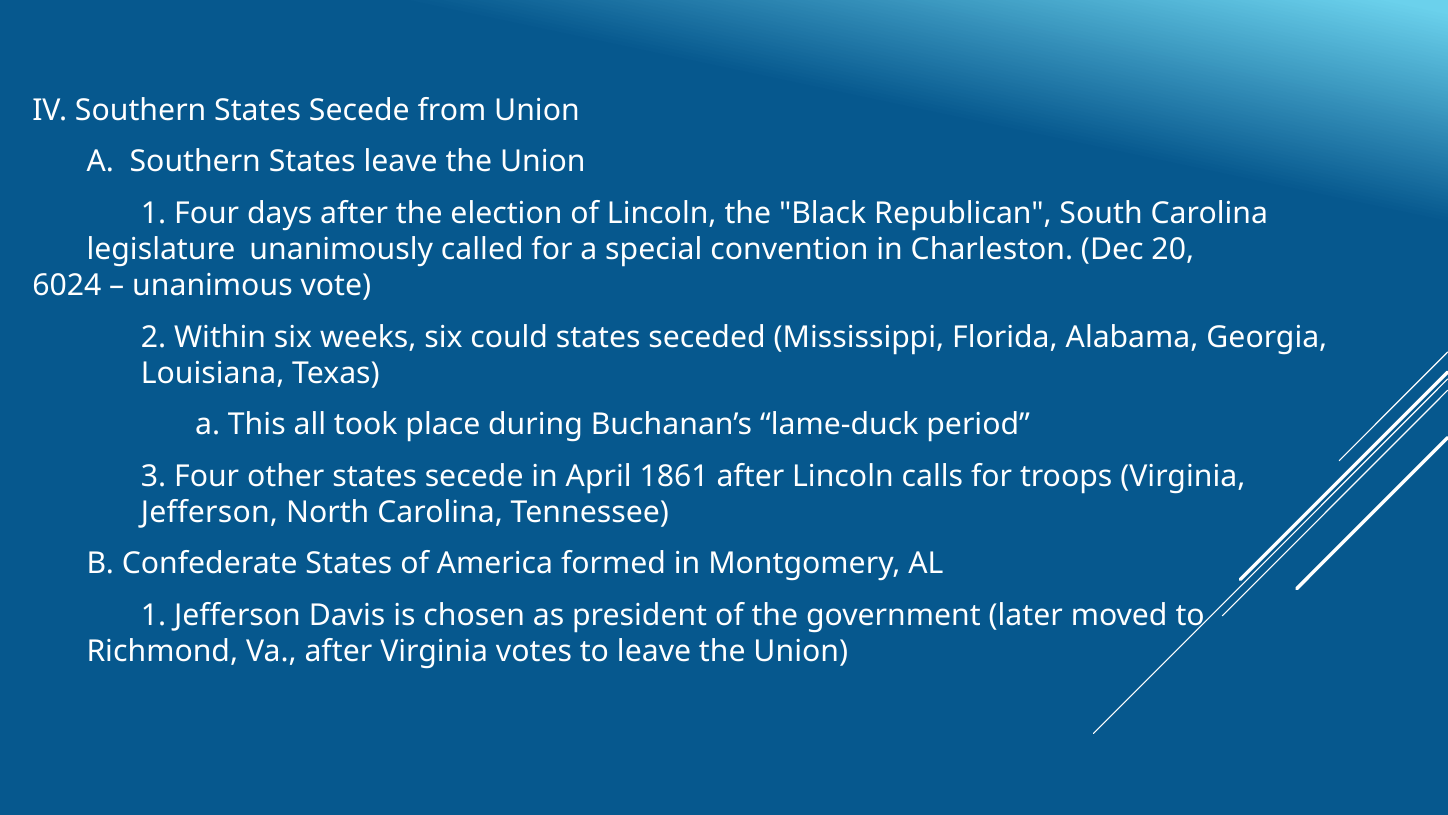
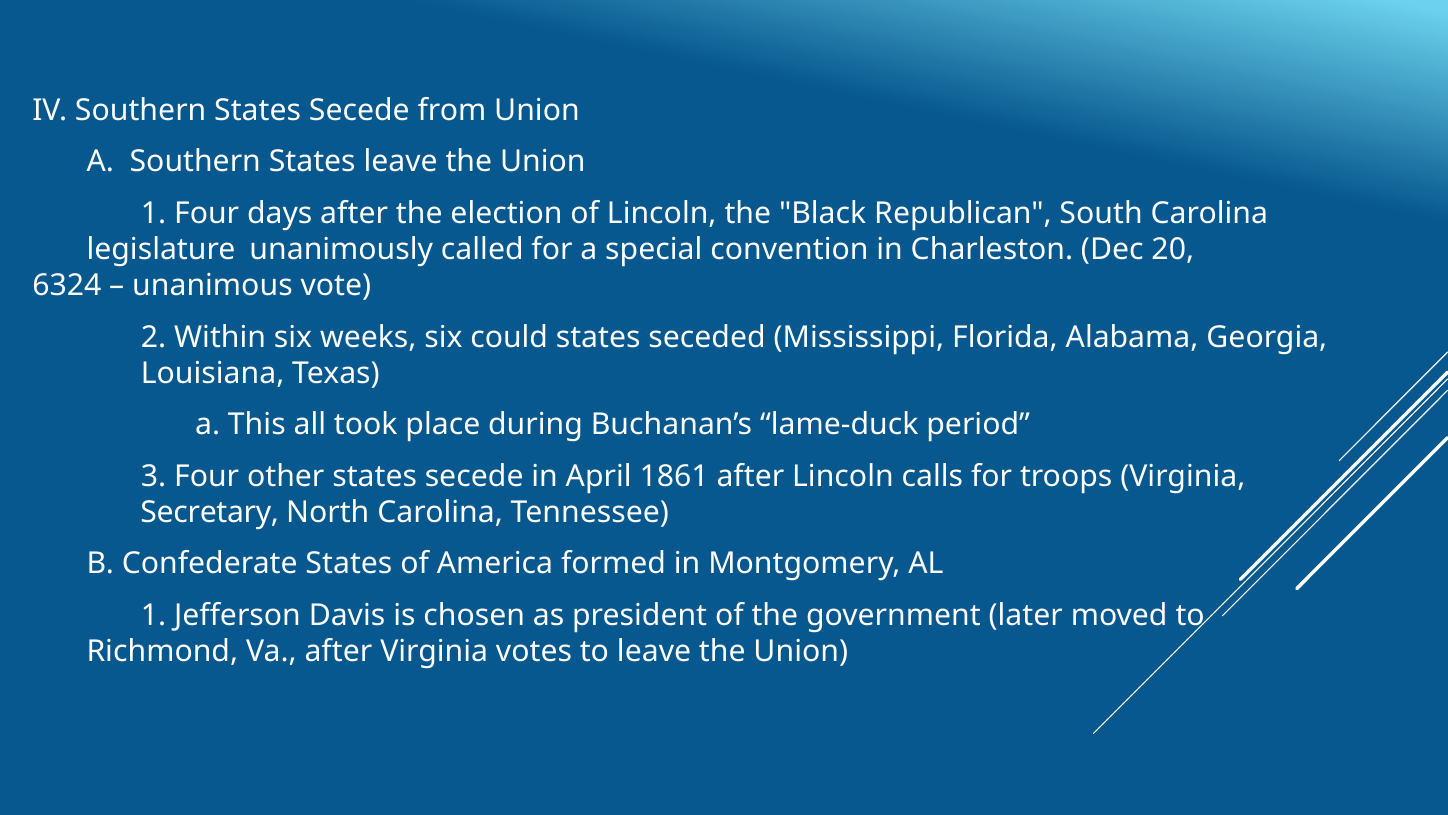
6024: 6024 -> 6324 (67, 286)
Jefferson: Jefferson -> Secretary (210, 512)
